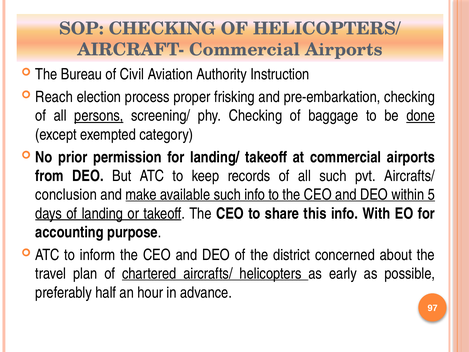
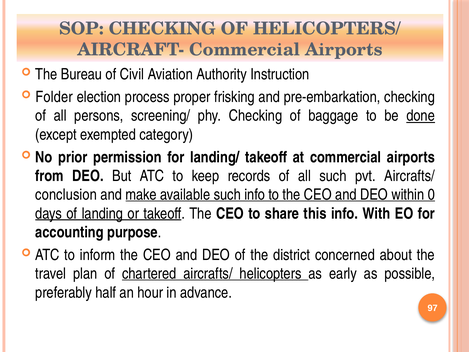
Reach: Reach -> Folder (54, 97)
persons underline: present -> none (99, 116)
5: 5 -> 0 (431, 195)
